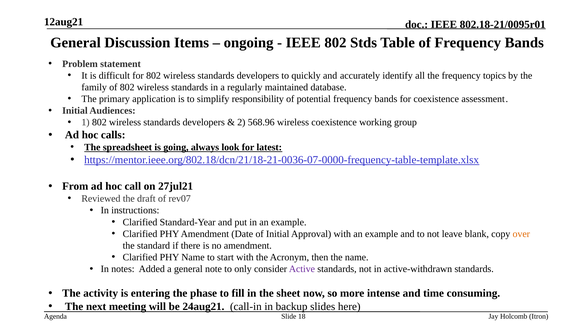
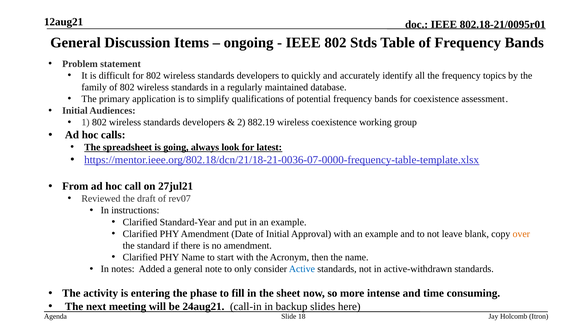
responsibility: responsibility -> qualifications (258, 99)
568.96: 568.96 -> 882.19 (261, 122)
Active colour: purple -> blue (302, 269)
